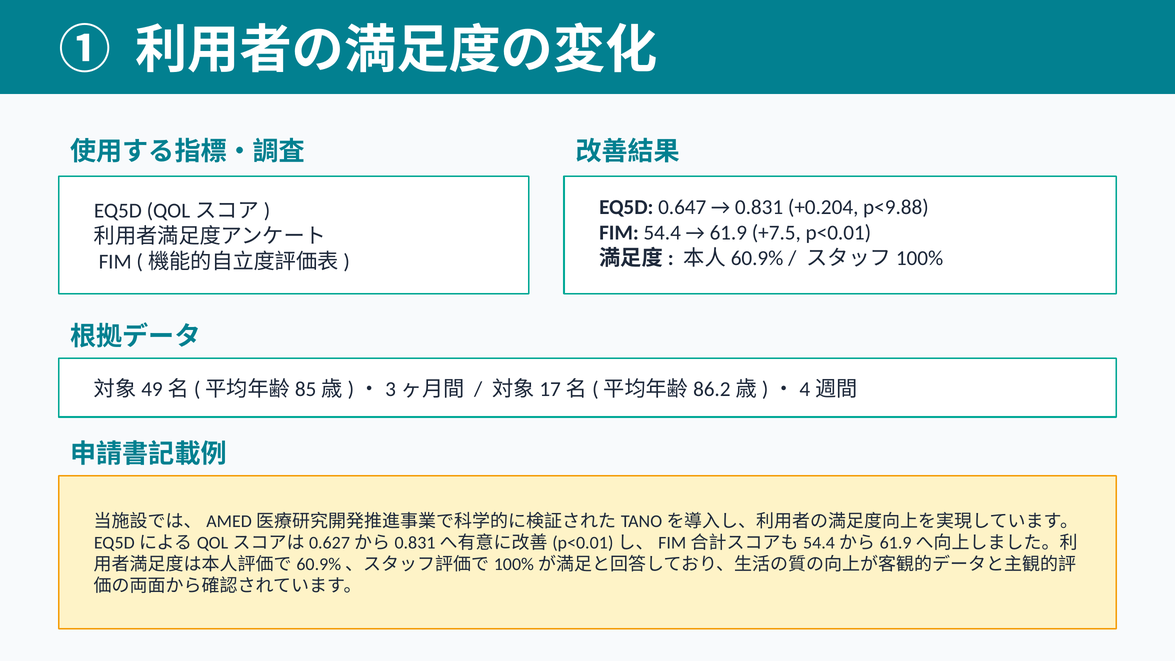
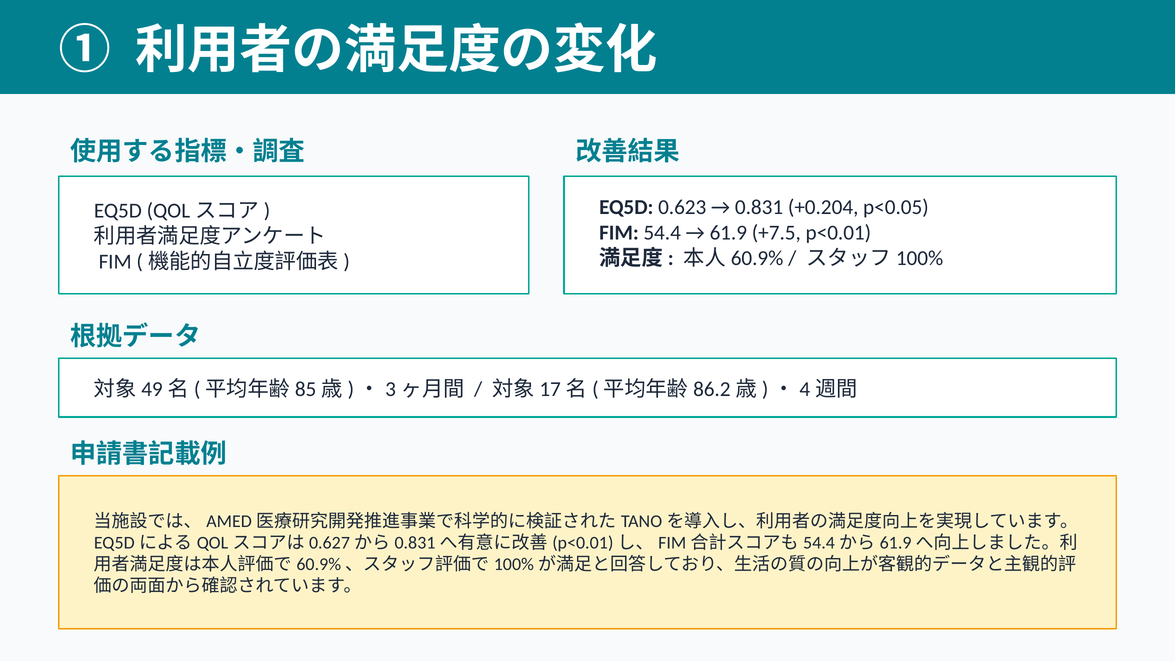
0.647: 0.647 -> 0.623 (682, 207)
p<9.88: p<9.88 -> p<0.05 (896, 207)
